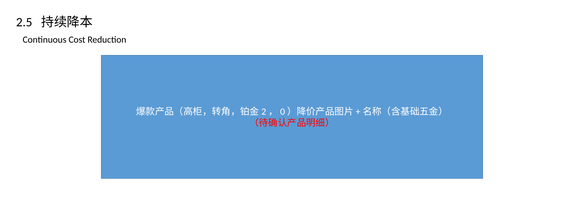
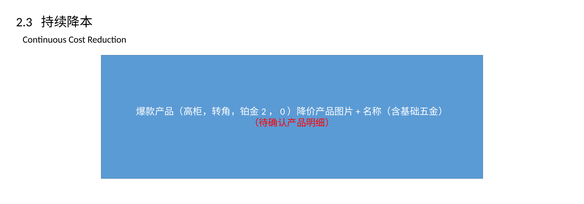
2.5: 2.5 -> 2.3 (24, 22)
